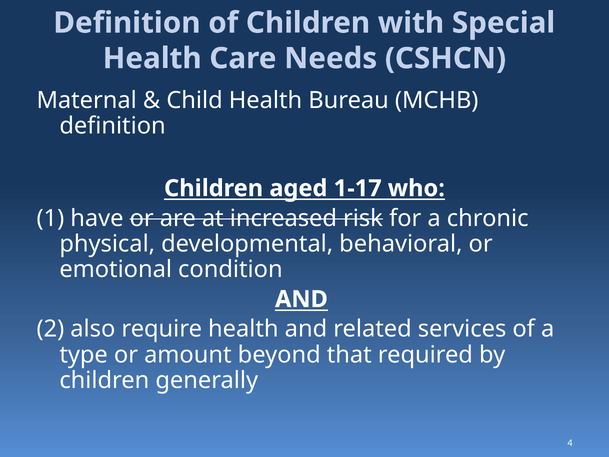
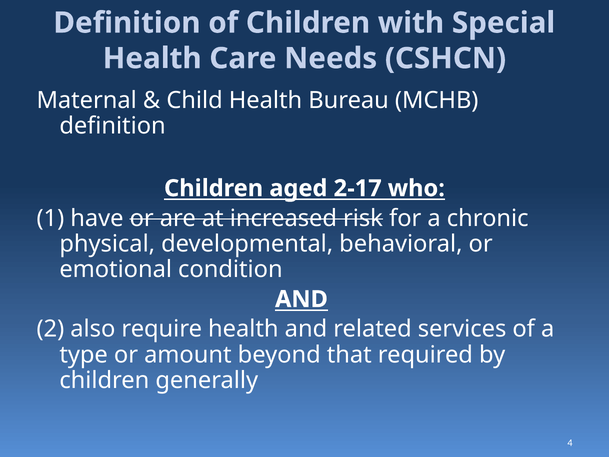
1-17: 1-17 -> 2-17 (358, 188)
